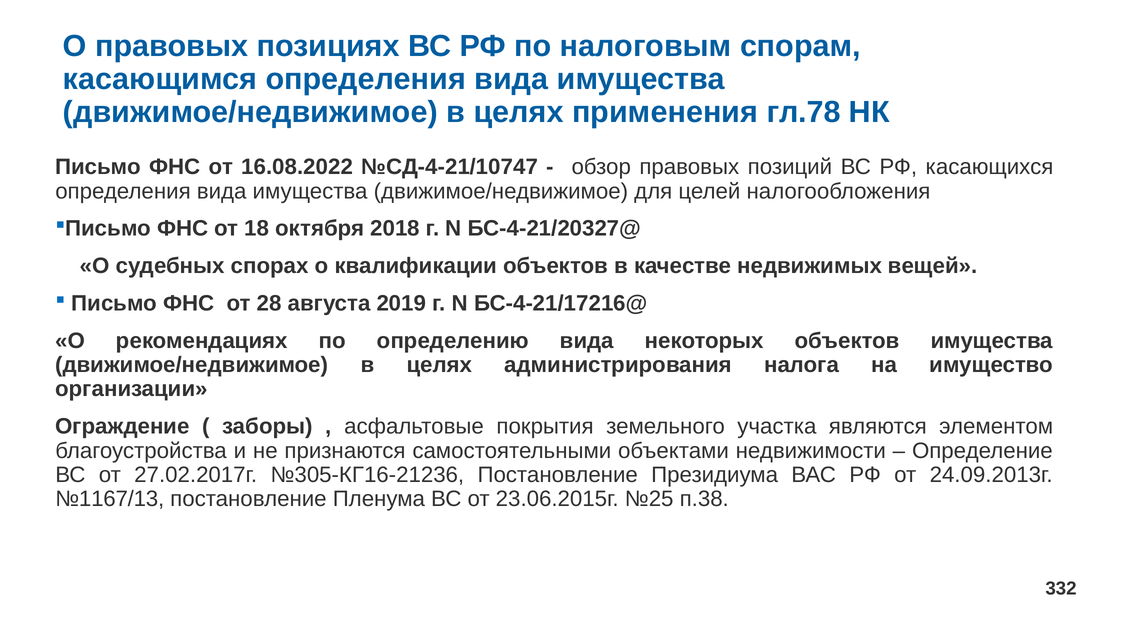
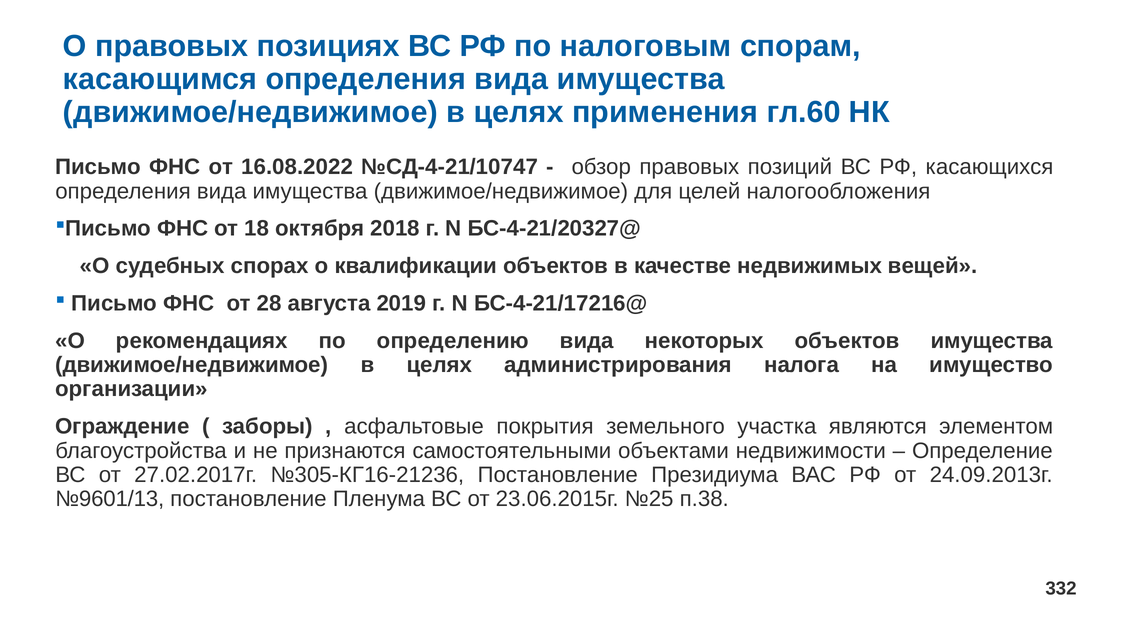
гл.78: гл.78 -> гл.60 (804, 112)
№1167/13: №1167/13 -> №9601/13 (110, 499)
